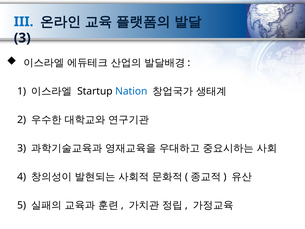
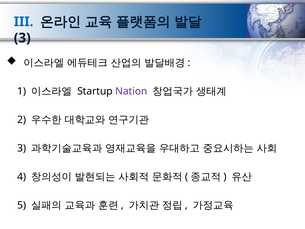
Nation colour: blue -> purple (131, 91)
